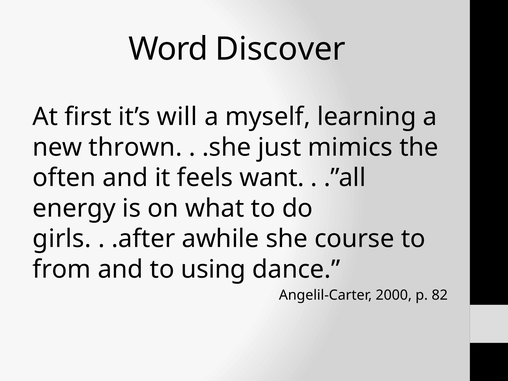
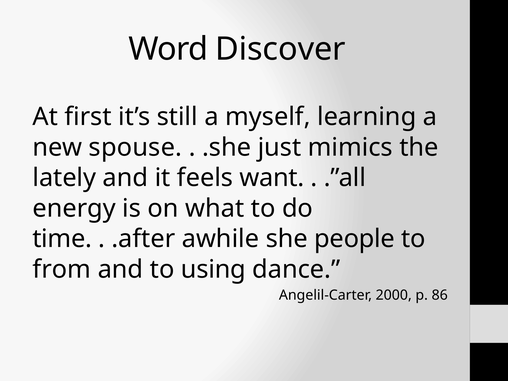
will: will -> still (177, 117)
thrown: thrown -> spouse (135, 147)
often: often -> lately (64, 178)
girls: girls -> time (62, 239)
course: course -> people (355, 239)
82: 82 -> 86 (440, 295)
